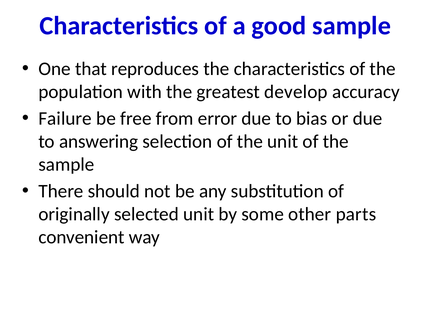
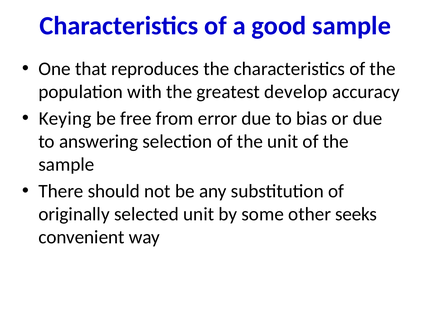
Failure: Failure -> Keying (65, 119)
parts: parts -> seeks (356, 214)
